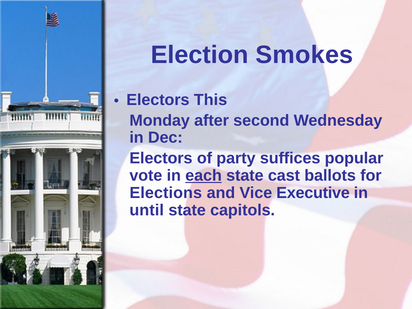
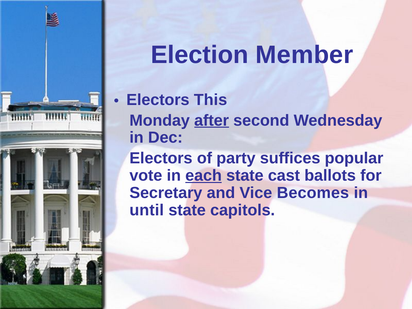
Smokes: Smokes -> Member (304, 55)
after underline: none -> present (212, 120)
Elections: Elections -> Secretary (166, 193)
Executive: Executive -> Becomes (313, 193)
